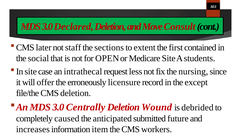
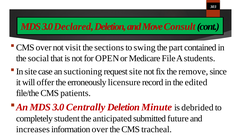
CMS later: later -> over (44, 48)
staff: staff -> visit (73, 48)
extent: extent -> swing (145, 48)
first: first -> part (176, 48)
Medicare Site: Site -> File (169, 58)
intrathecal: intrathecal -> suctioning (83, 72)
request less: less -> site (136, 72)
nursing: nursing -> remove (193, 72)
except: except -> edited (196, 83)
CMS deletion: deletion -> patients (76, 94)
Wound: Wound -> Minute (157, 108)
caused: caused -> student (67, 119)
information item: item -> over (100, 130)
workers: workers -> tracheal (157, 130)
